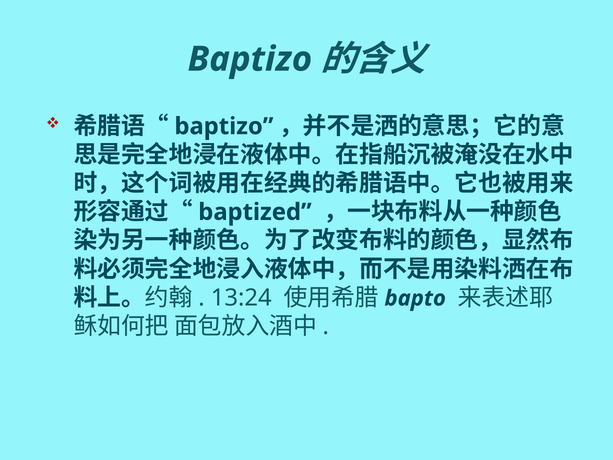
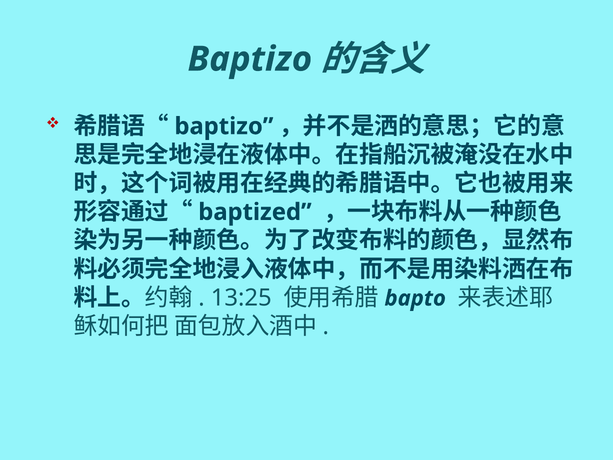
13:24: 13:24 -> 13:25 (241, 298)
